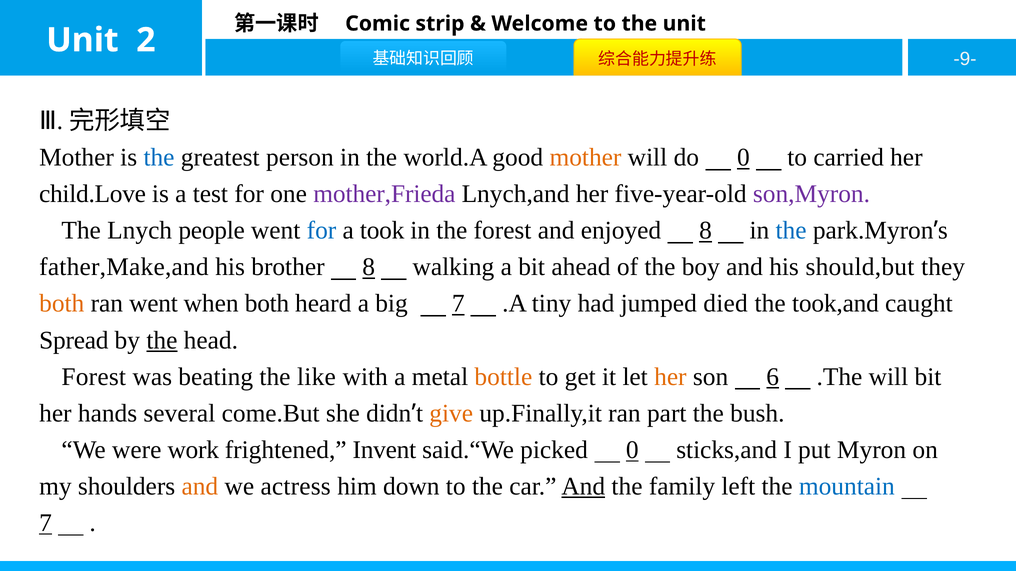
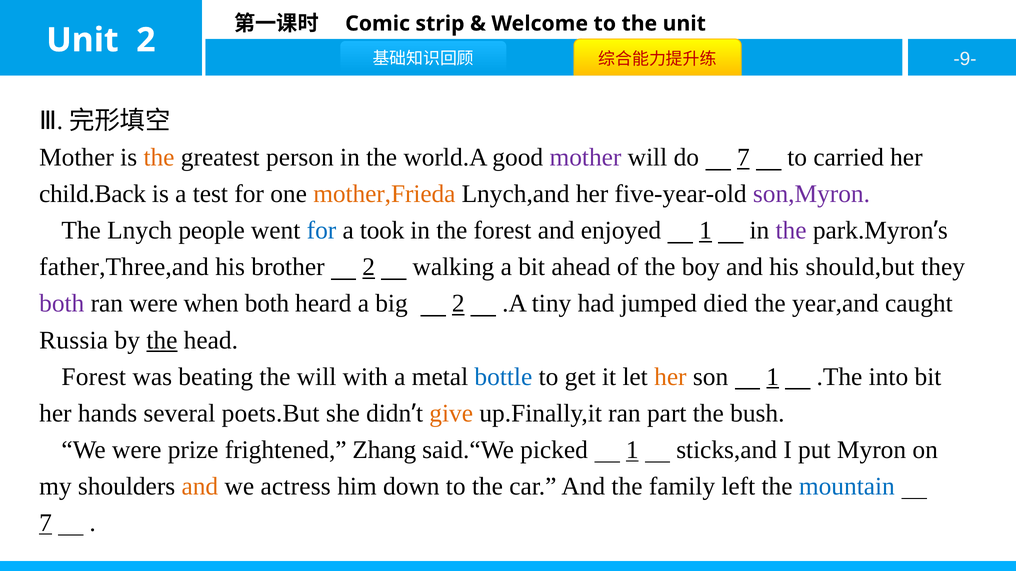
the colour: blue -> orange (159, 158)
mother colour: orange -> purple (585, 158)
do 0: 0 -> 7 (743, 158)
child.Love: child.Love -> child.Back (93, 194)
mother,Frieda colour: purple -> orange (384, 194)
enjoyed 8: 8 -> 1 (706, 231)
the colour: blue -> purple (791, 231)
father,Make,and: father,Make,and -> father,Three,and (124, 267)
brother 8: 8 -> 2 (369, 267)
both colour: orange -> purple (62, 304)
ran went: went -> were (154, 304)
big 7: 7 -> 2 (458, 304)
took,and: took,and -> year,and (835, 304)
Spread: Spread -> Russia (74, 340)
the like: like -> will (317, 377)
bottle colour: orange -> blue (503, 377)
son 6: 6 -> 1 (773, 377)
.The will: will -> into (888, 377)
come.But: come.But -> poets.But (271, 414)
work: work -> prize (193, 450)
Invent: Invent -> Zhang (384, 450)
picked 0: 0 -> 1 (632, 450)
And underline: present -> none (583, 487)
